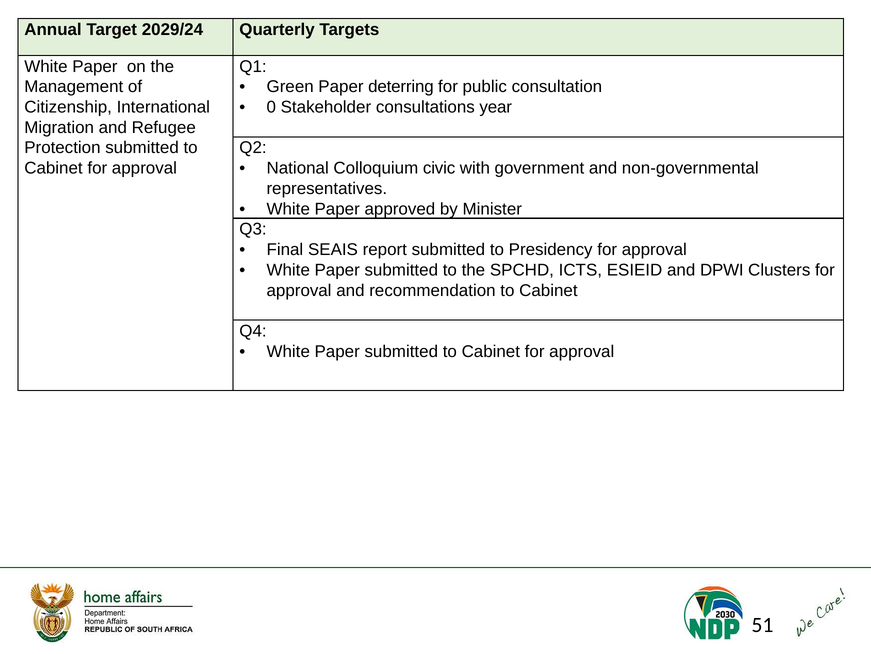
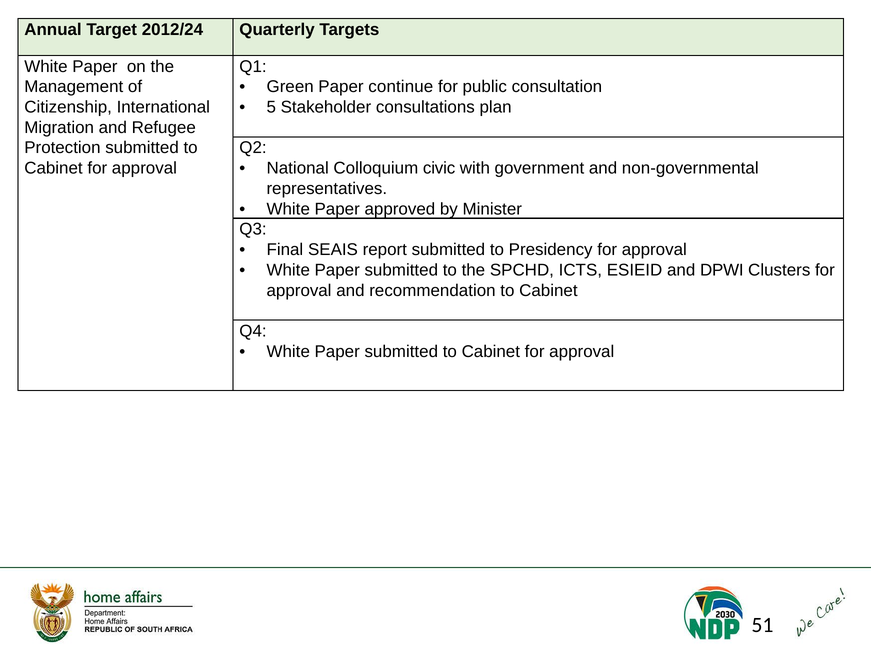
2029/24: 2029/24 -> 2012/24 (172, 29)
deterring: deterring -> continue (401, 87)
0: 0 -> 5 (271, 107)
year: year -> plan (496, 107)
